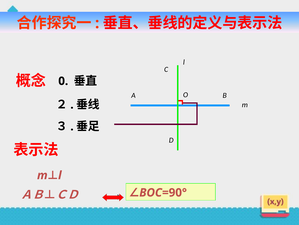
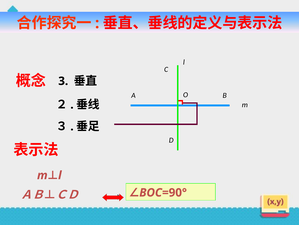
0: 0 -> 3 (63, 81)
